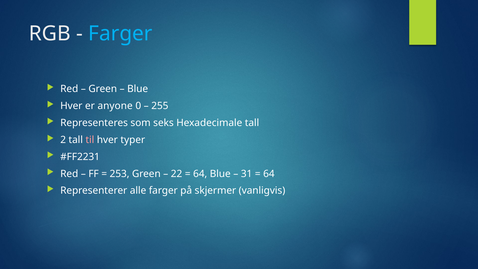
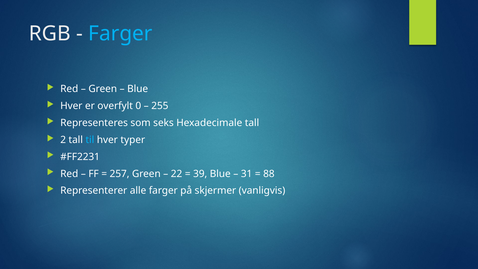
anyone: anyone -> overfylt (115, 106)
til colour: pink -> light blue (90, 140)
253: 253 -> 257 (120, 174)
64: 64 -> 39 (200, 174)
64: 64 -> 88 (269, 174)
